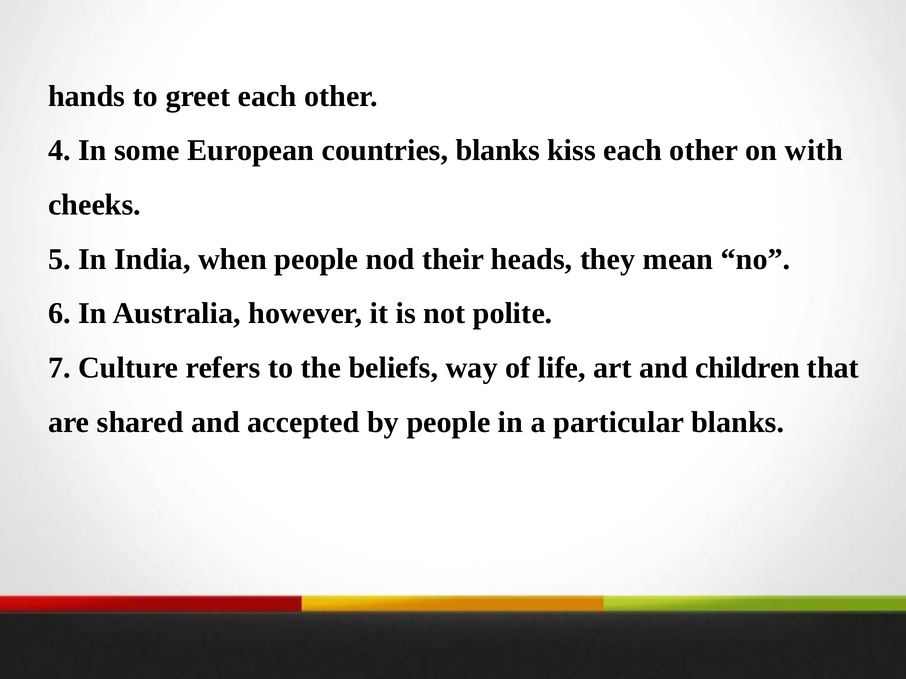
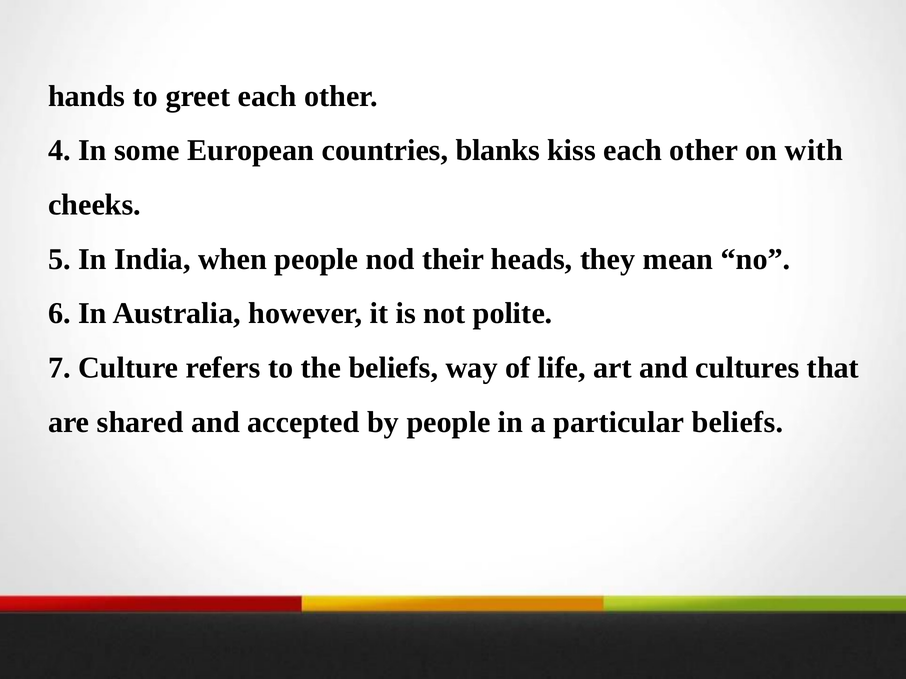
children: children -> cultures (747, 368)
particular blanks: blanks -> beliefs (737, 422)
